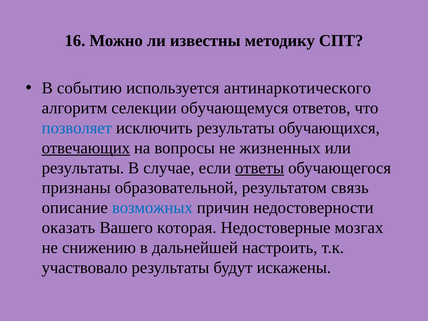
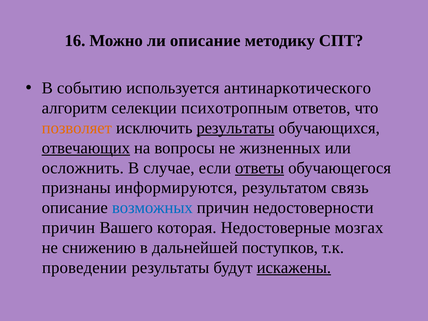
ли известны: известны -> описание (205, 41)
обучающемуся: обучающемуся -> психотропным (235, 108)
позволяет colour: blue -> orange (77, 128)
результаты underline: none -> present (236, 128)
результаты: результаты -> осложнить (83, 168)
образовательной: образовательной -> информируются (176, 188)
оказать: оказать -> причин (68, 228)
настроить: настроить -> поступков (280, 248)
участвовало: участвовало -> проведении (84, 268)
искажены underline: none -> present (294, 268)
